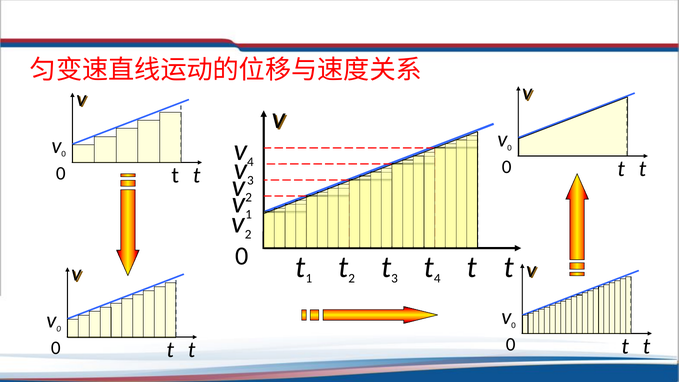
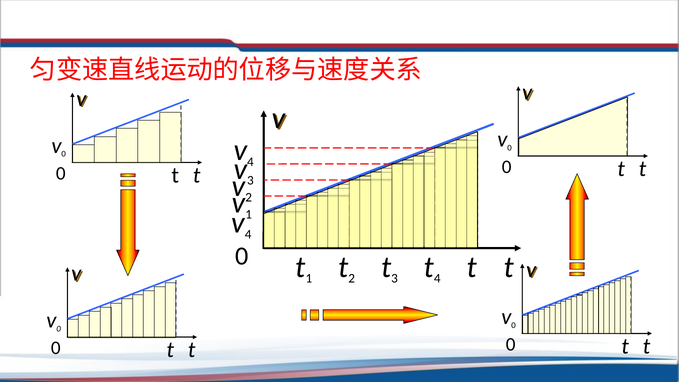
2: 2 -> 4 (248, 234)
